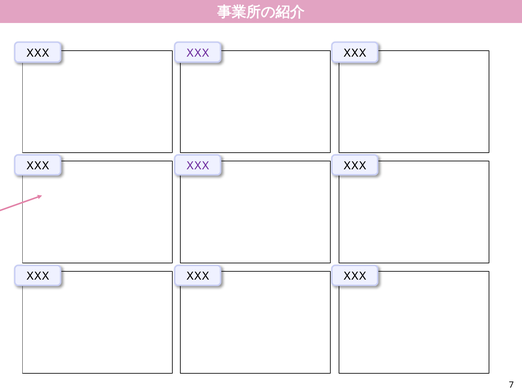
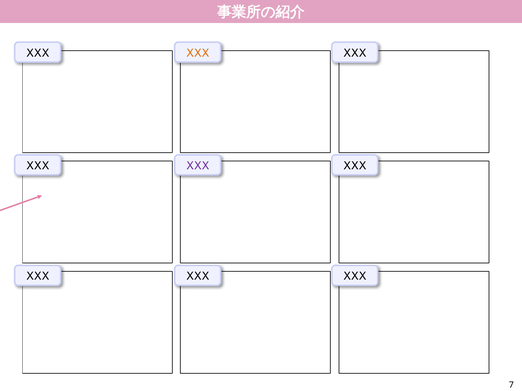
XXX colour: purple -> orange (198, 53)
